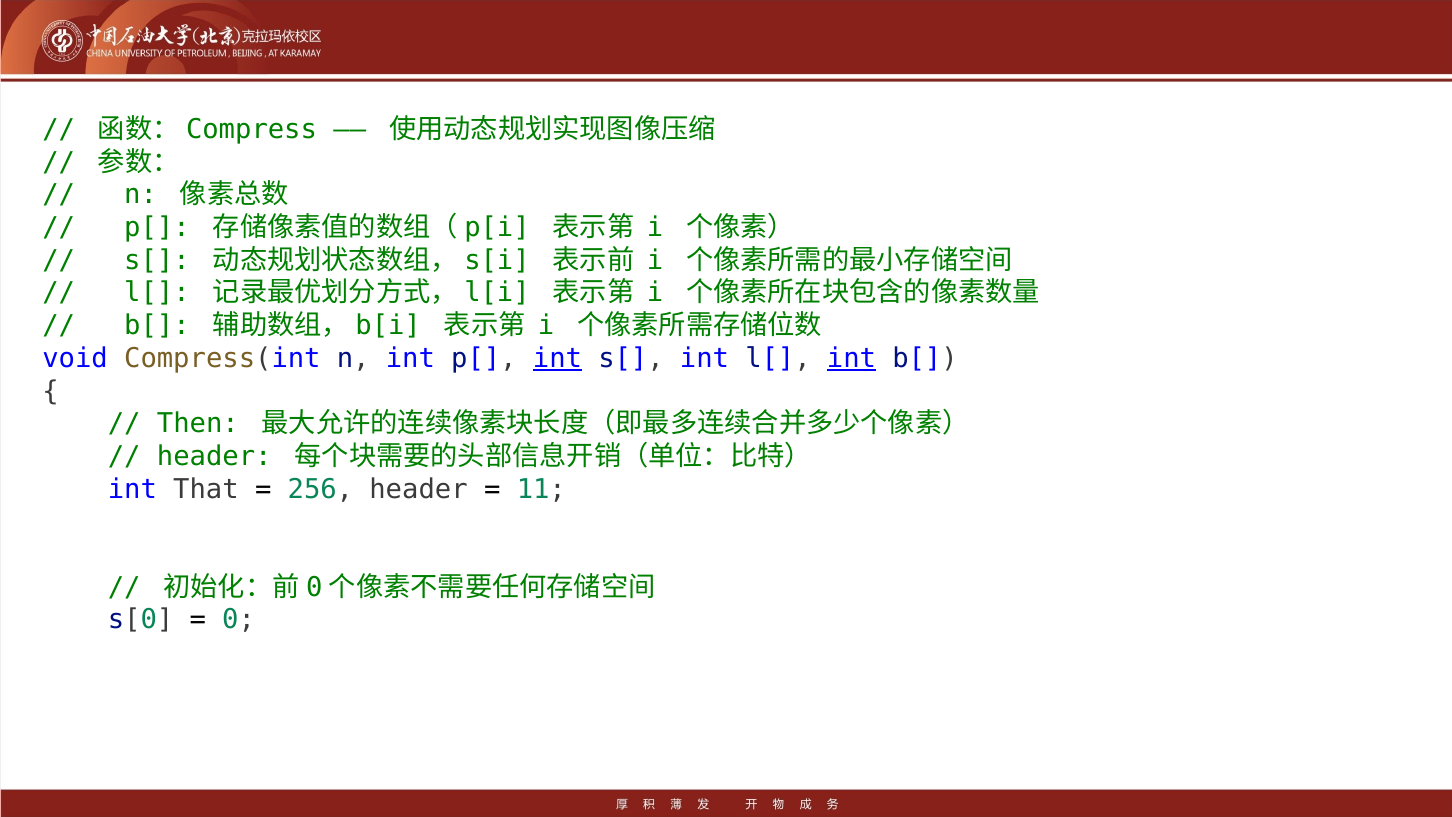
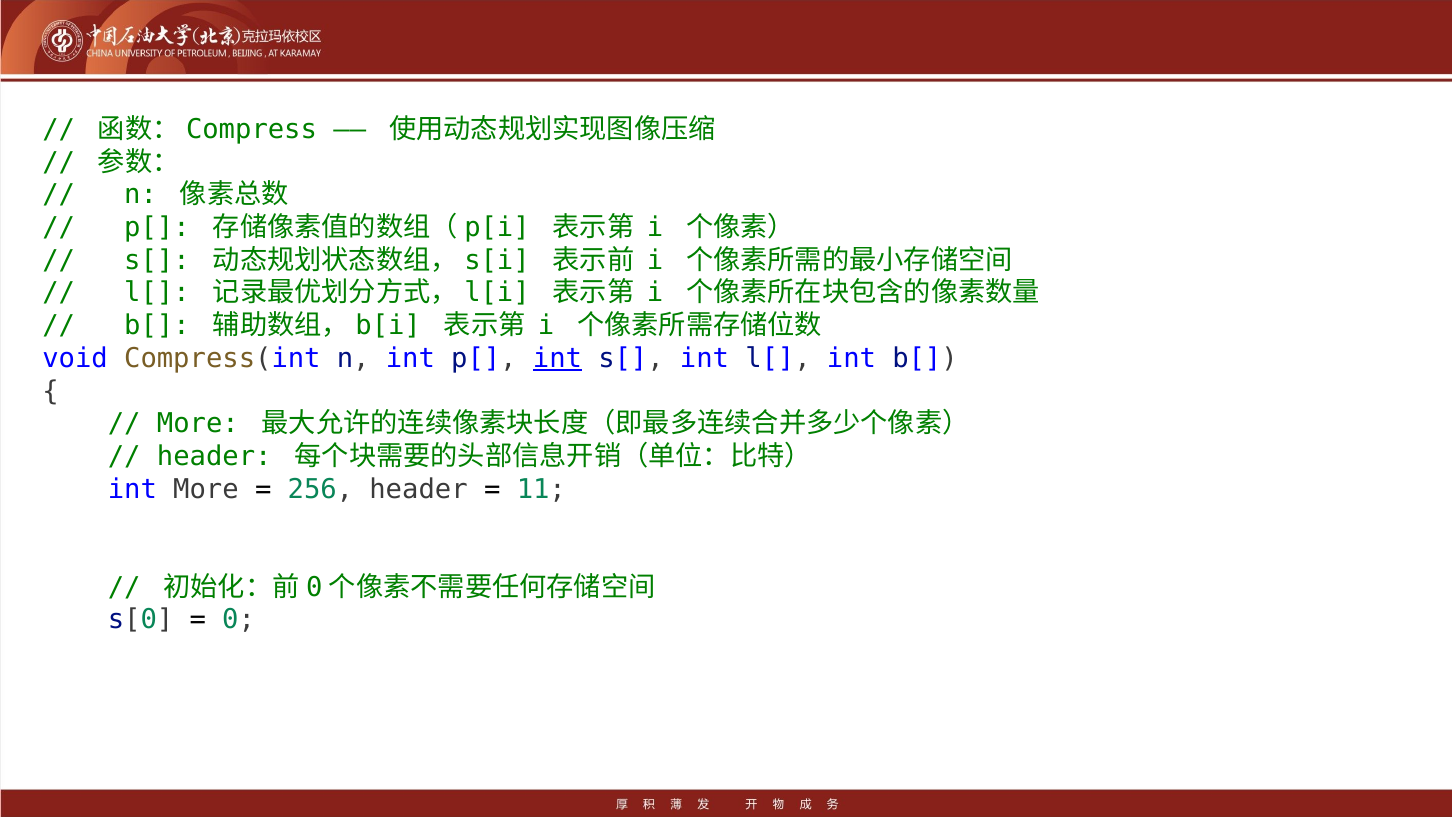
int underline: present -> none (851, 358)
Then: Then -> More (198, 424)
int That: That -> More (206, 489)
